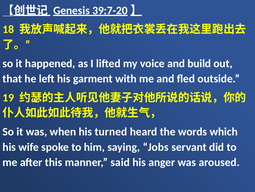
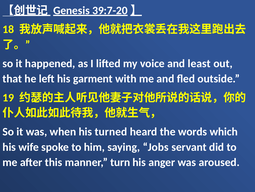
build: build -> least (199, 63)
said: said -> turn (120, 162)
